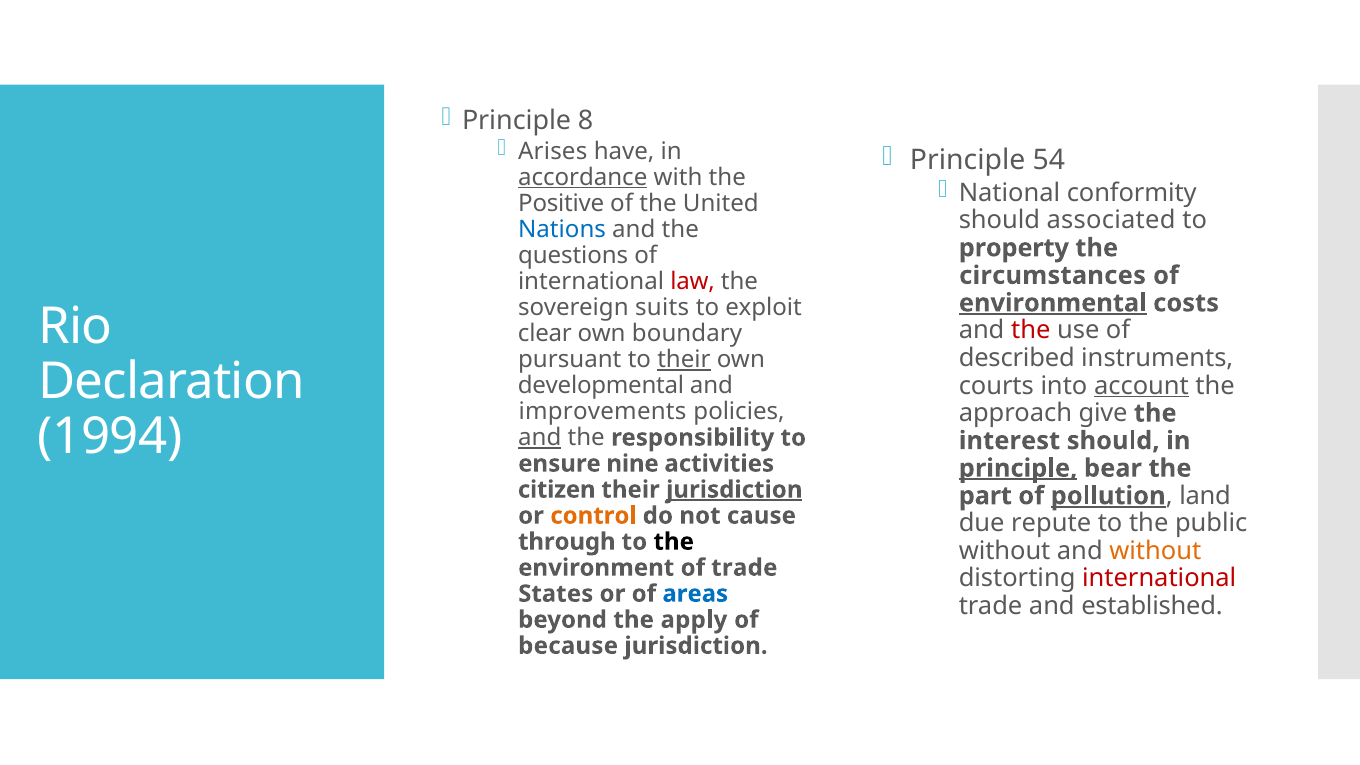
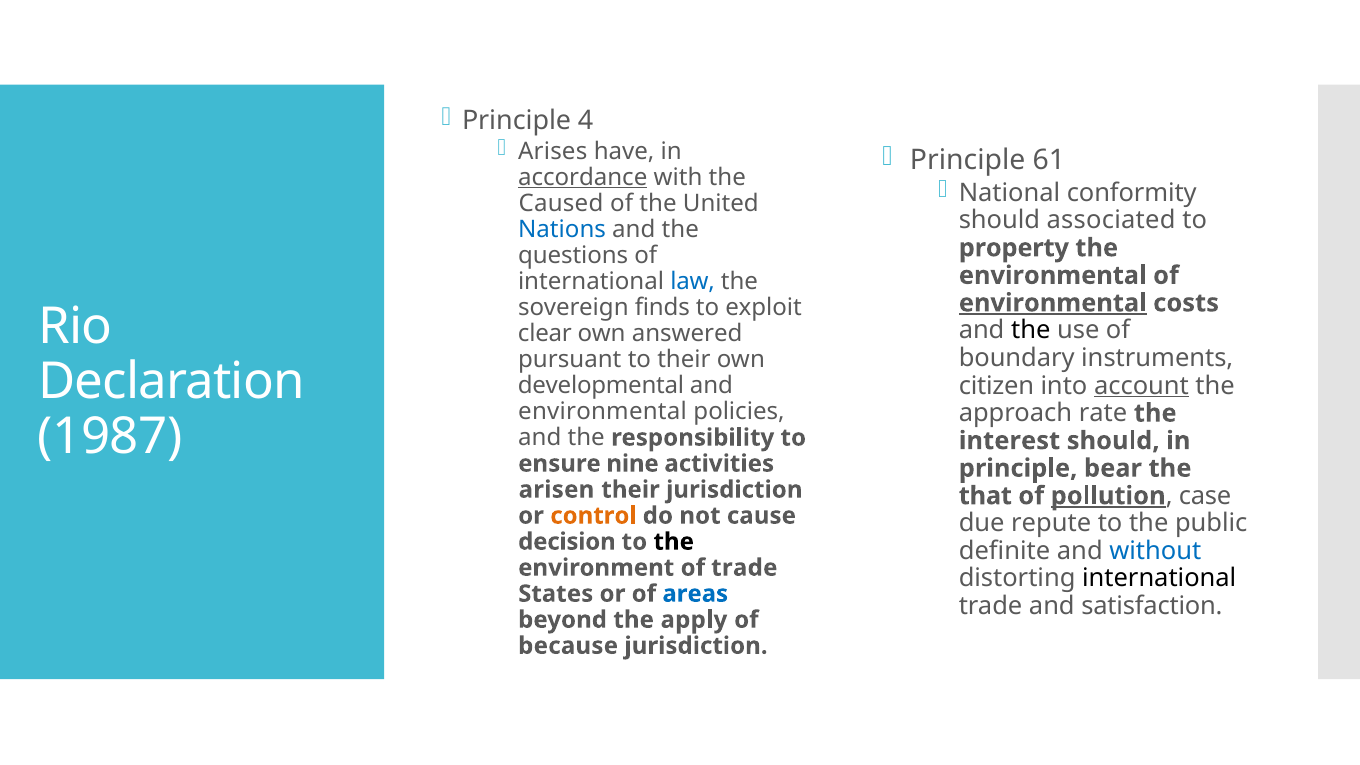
8: 8 -> 4 (586, 120)
54: 54 -> 61 (1049, 160)
Positive: Positive -> Caused (561, 203)
circumstances: circumstances -> environmental (1053, 275)
law colour: red -> blue (692, 282)
suits: suits -> finds (662, 308)
the colour: red -> black (1031, 331)
boundary: boundary -> answered (687, 334)
described: described -> boundary (1017, 358)
their underline: present -> none (684, 360)
courts: courts -> citizen (996, 386)
improvements: improvements -> environmental (603, 412)
give: give -> rate (1103, 413)
1994: 1994 -> 1987 (110, 437)
and underline: present -> none (540, 438)
principle underline: present -> none (1018, 468)
citizen: citizen -> arisen (556, 490)
jurisdiction underline: present -> none (734, 490)
part: part -> that (985, 496)
land: land -> case (1205, 496)
through: through -> decision (567, 542)
without: without -> definite (1005, 551)
without colour: orange -> blue (1155, 551)
international colour: red -> black (1159, 578)
established: established -> satisfaction (1152, 606)
